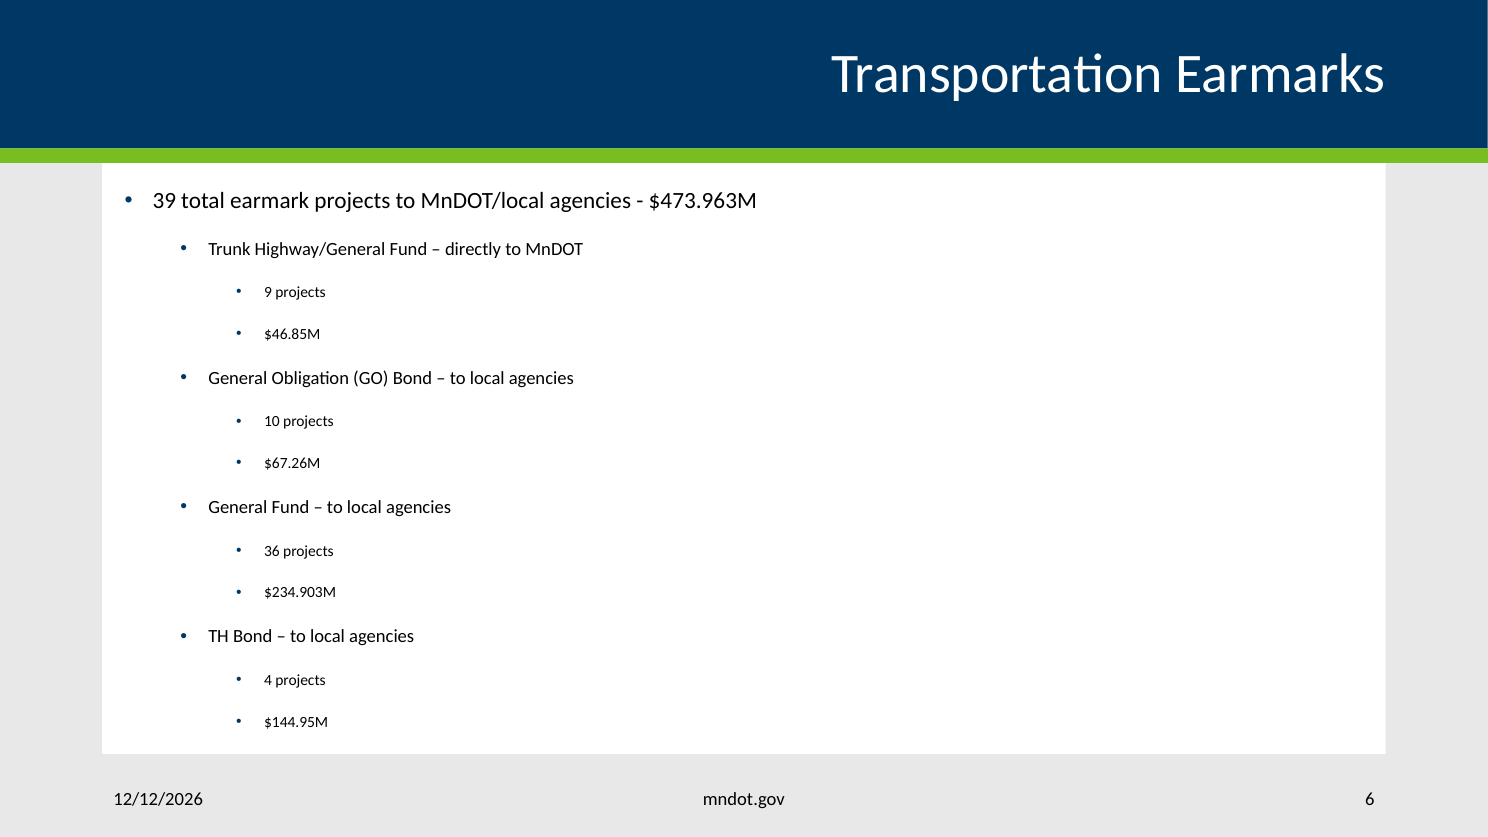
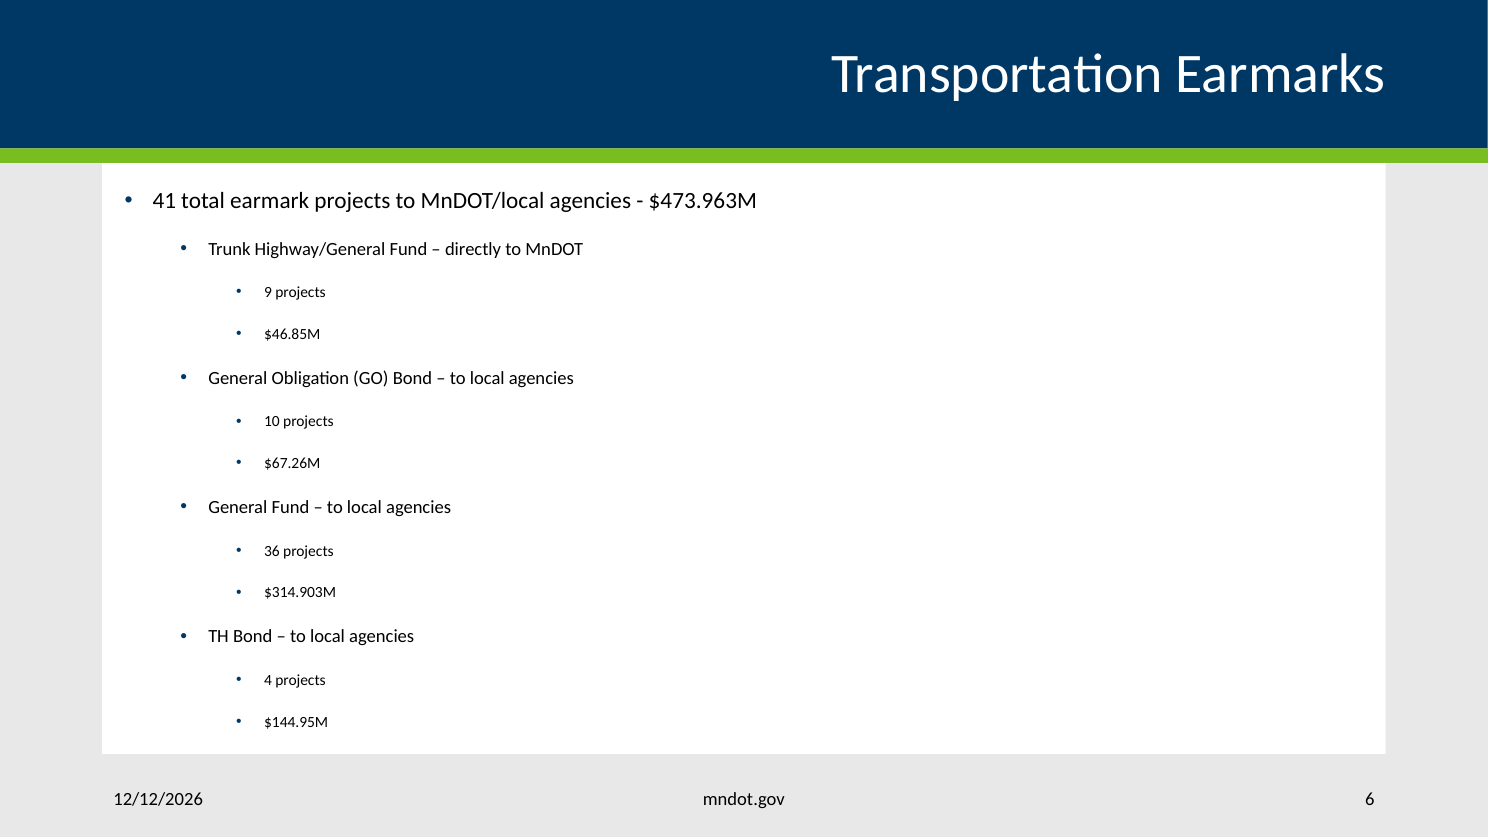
39: 39 -> 41 (164, 201)
$234.903M: $234.903M -> $314.903M (300, 593)
